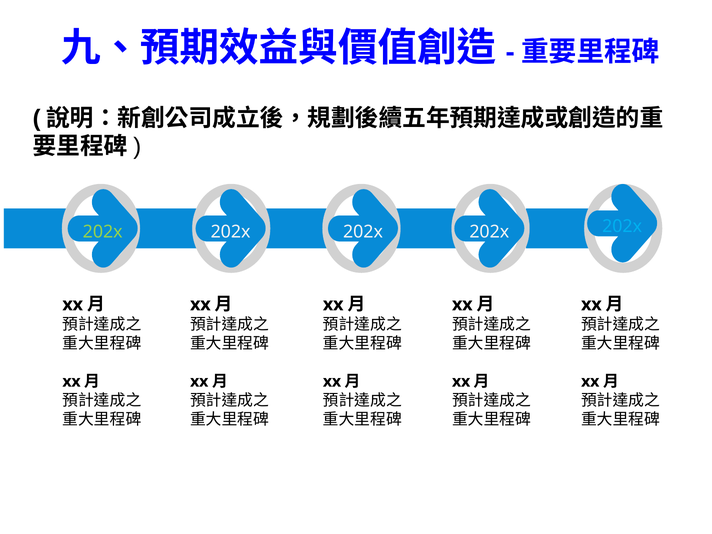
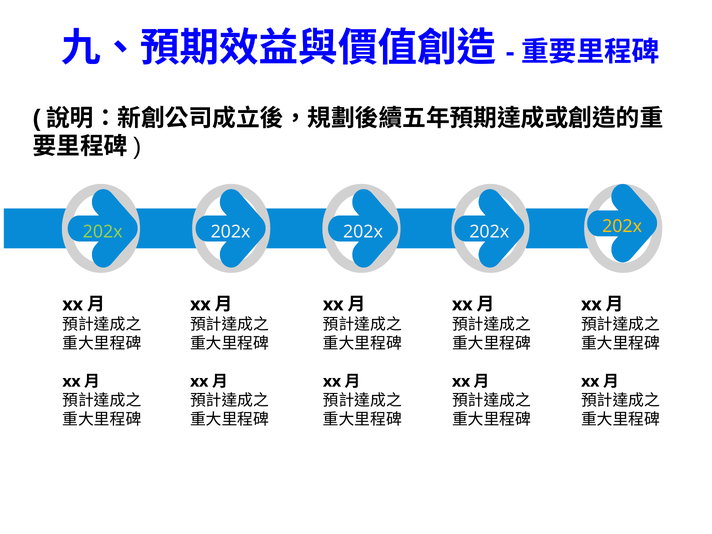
202x colour: light blue -> yellow (622, 227)
